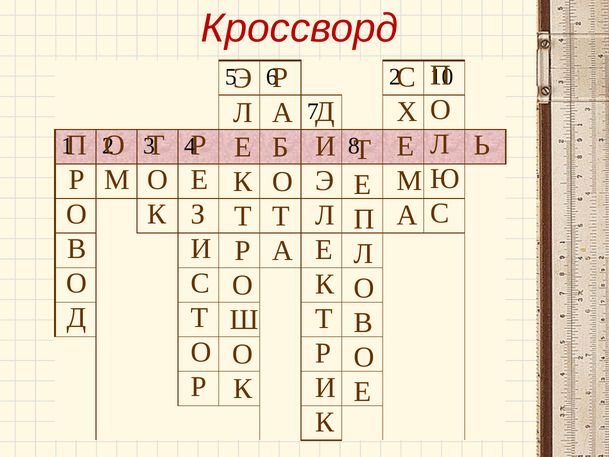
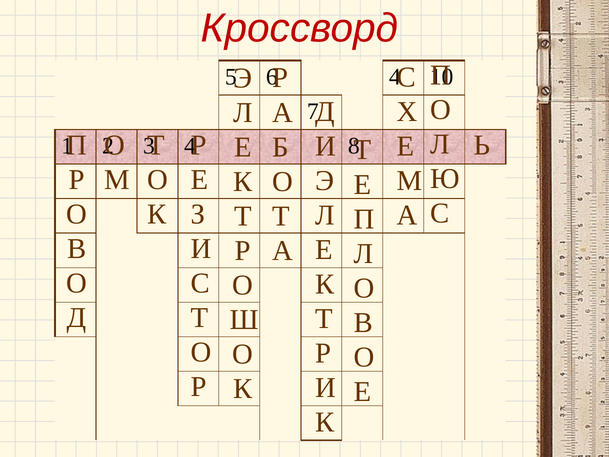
2: 2 -> 4 (395, 77)
